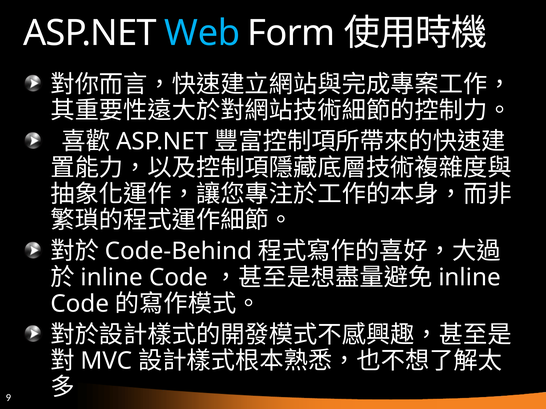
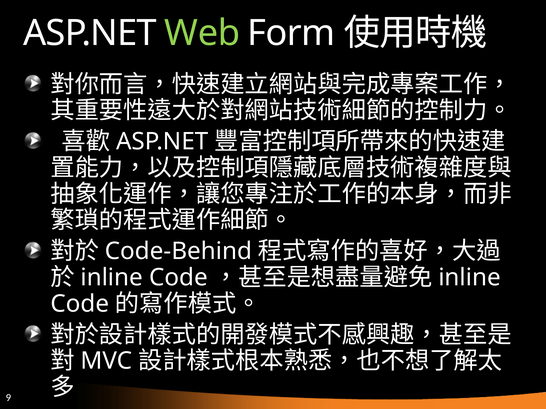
Web colour: light blue -> light green (202, 33)
